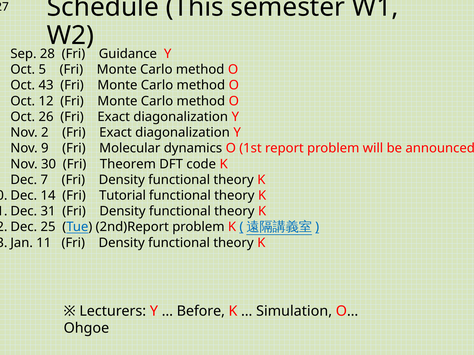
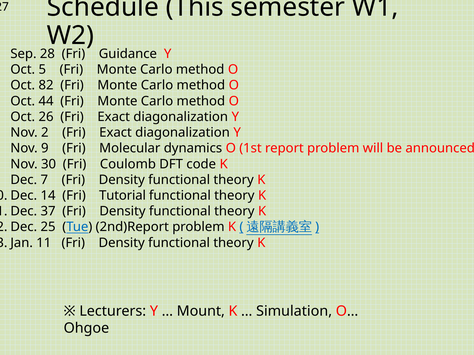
43: 43 -> 82 (46, 85)
12: 12 -> 44 (46, 101)
Theorem: Theorem -> Coulomb (128, 164)
31: 31 -> 37 (48, 212)
Before: Before -> Mount (201, 311)
